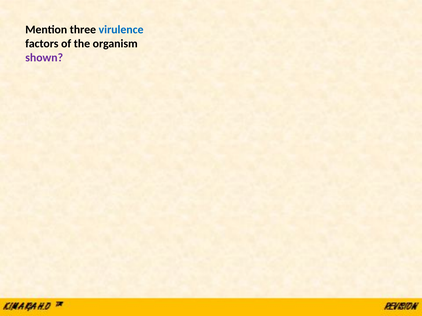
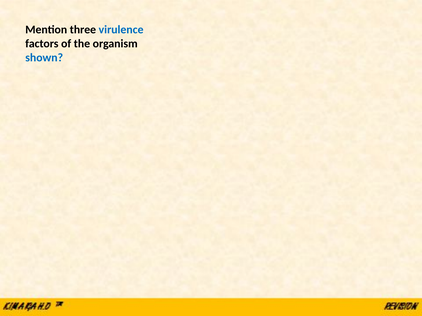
shown colour: purple -> blue (44, 58)
